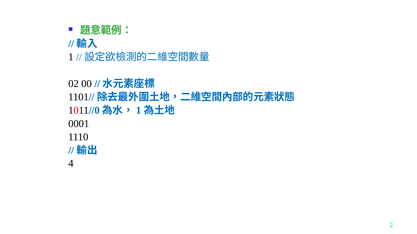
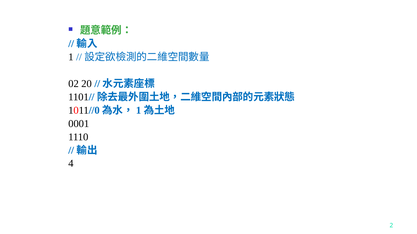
00: 00 -> 20 (87, 84)
